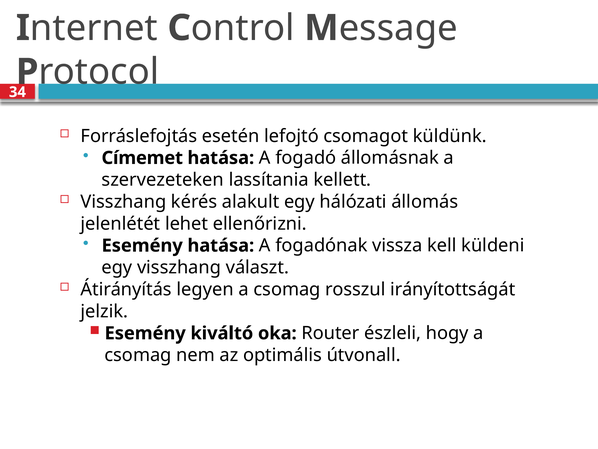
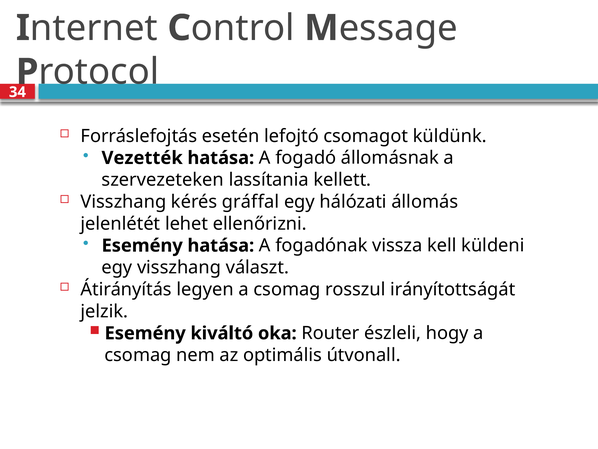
Címemet: Címemet -> Vezették (142, 158)
alakult: alakult -> gráffal (251, 202)
